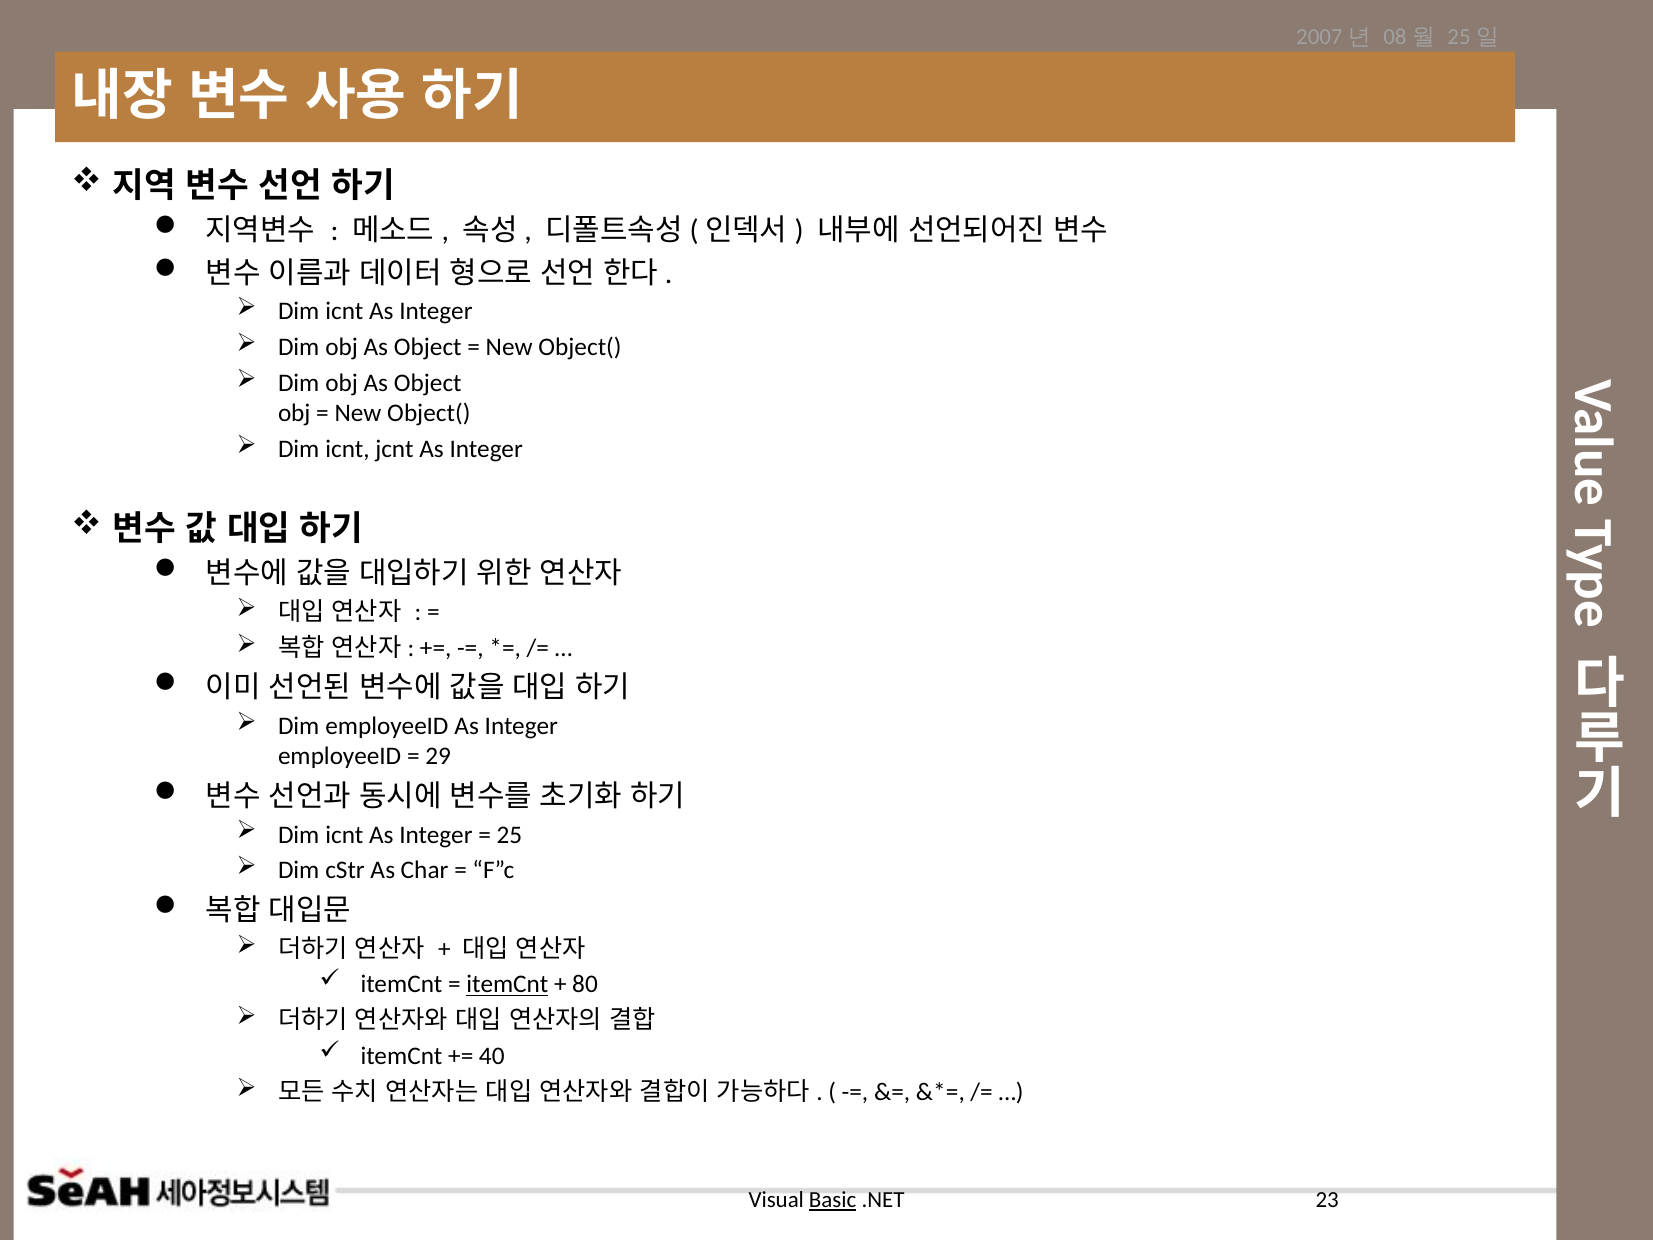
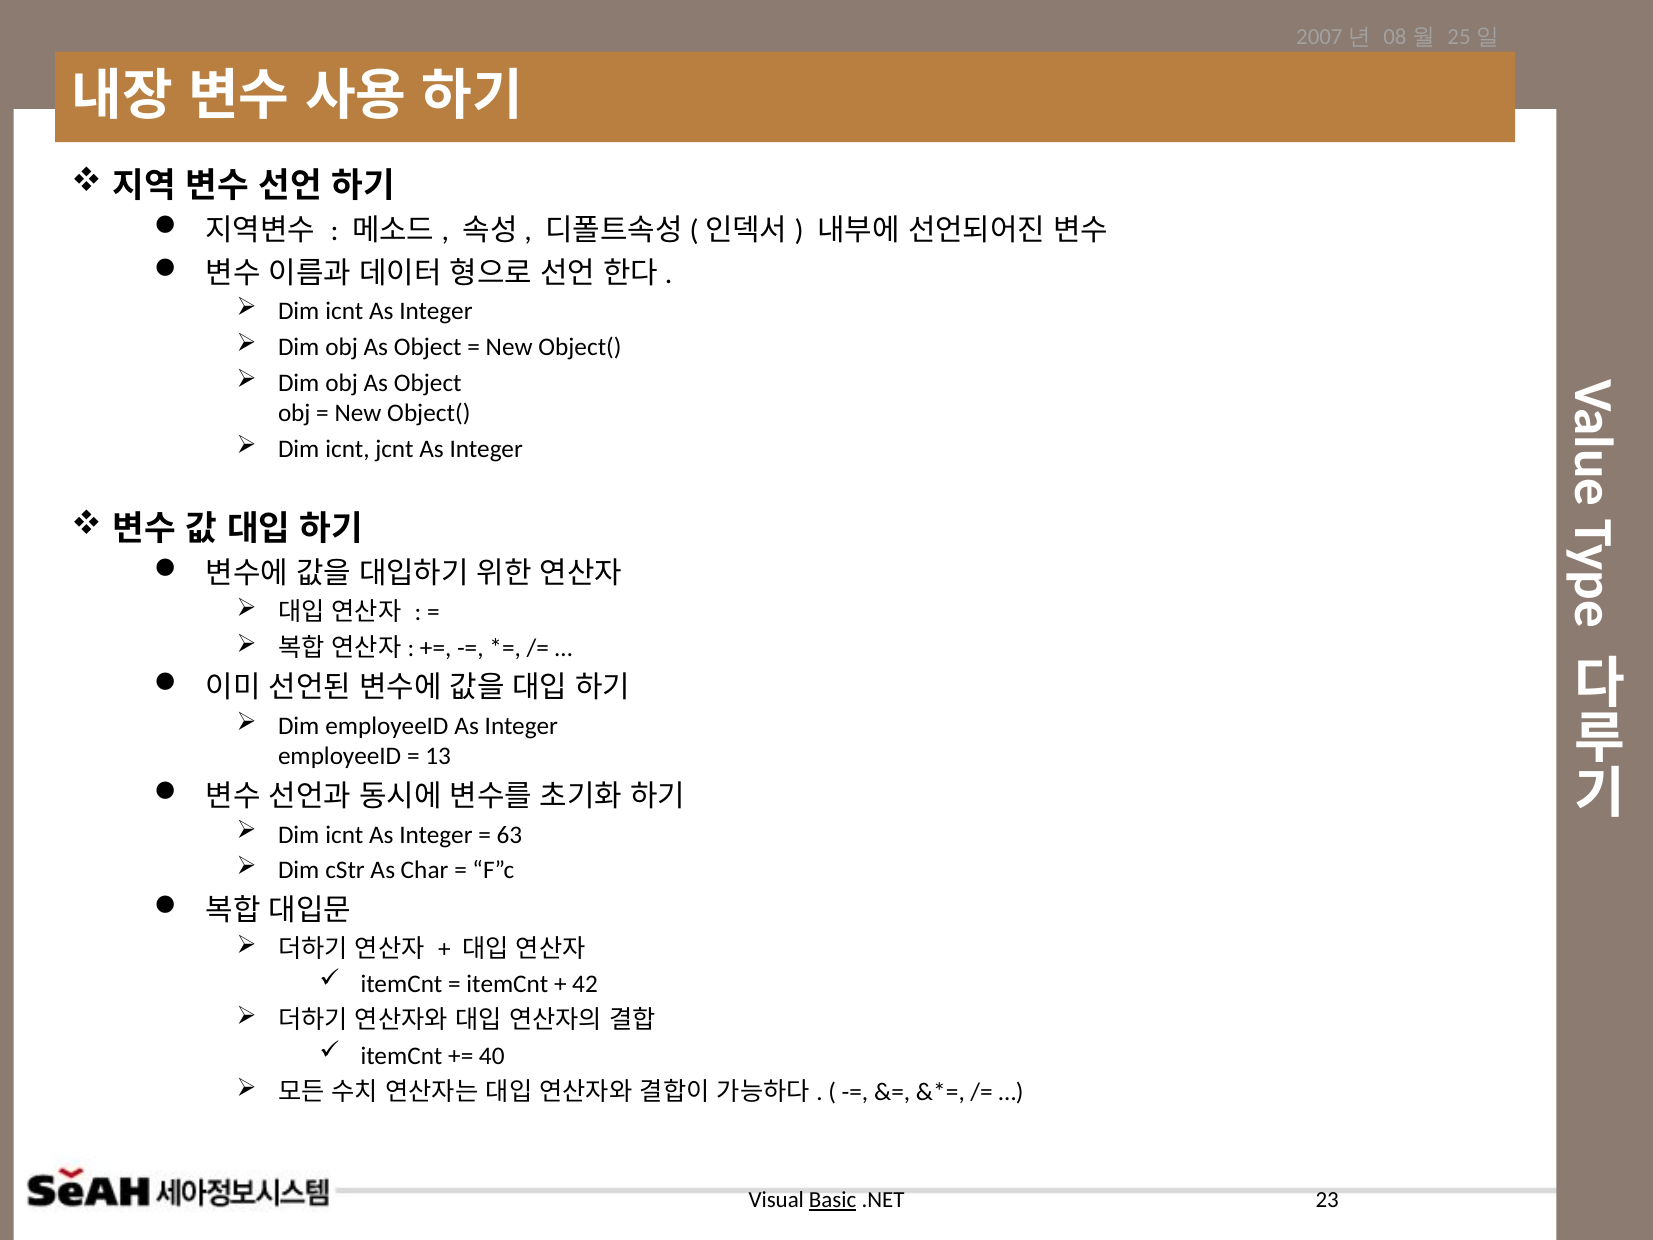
29: 29 -> 13 (438, 756)
25: 25 -> 63 (509, 835)
itemCnt underline: present -> none (507, 984)
80: 80 -> 42 (585, 984)
